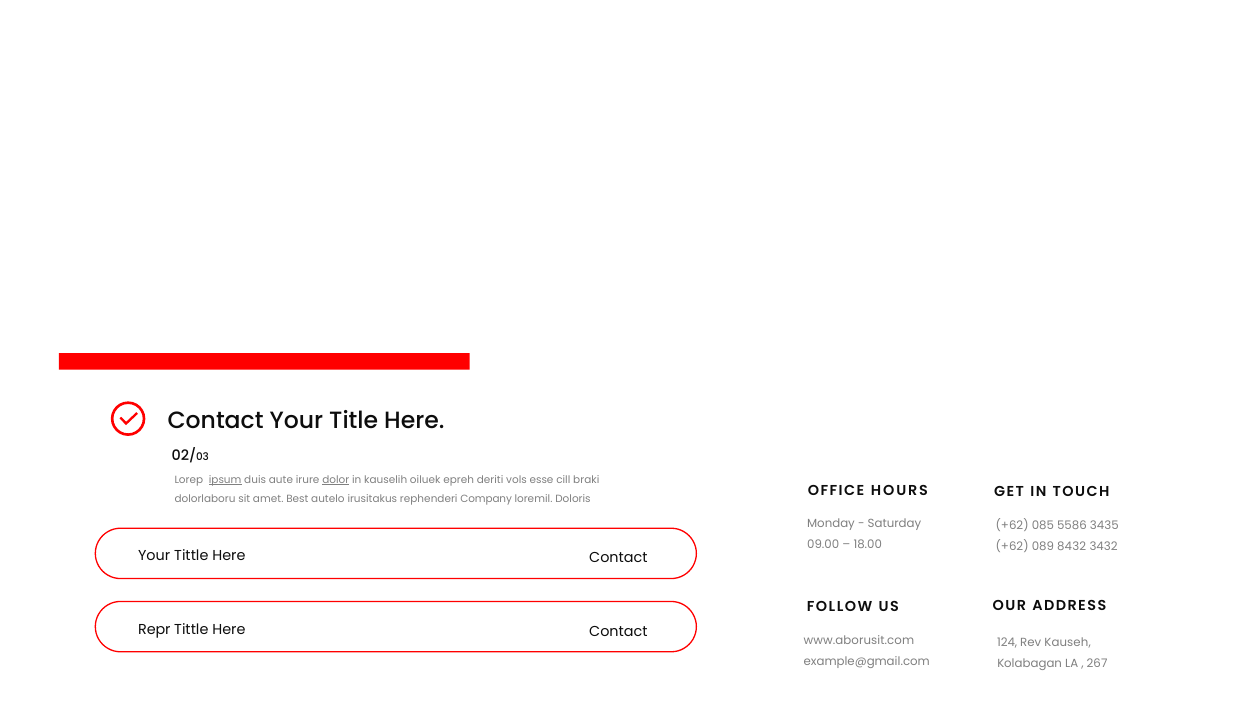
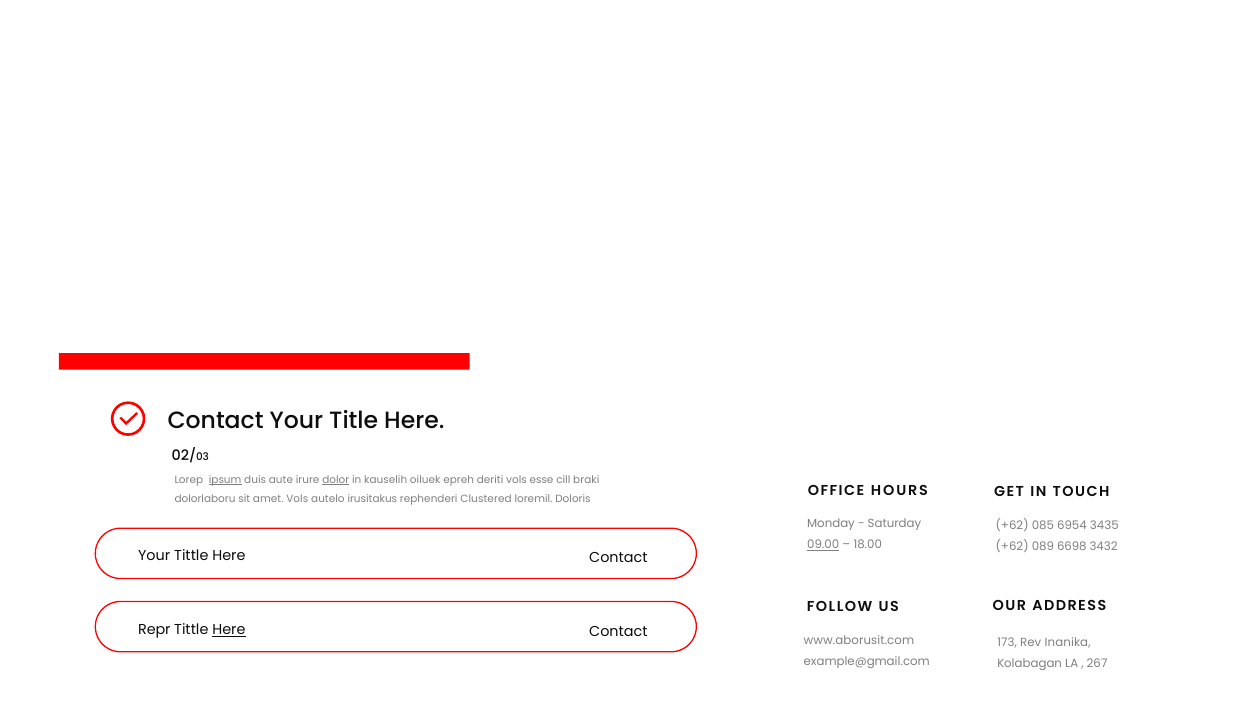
amet Best: Best -> Vols (297, 499)
Company: Company -> Clustered (486, 499)
5586: 5586 -> 6954 (1072, 525)
09.00 underline: none -> present (823, 545)
8432: 8432 -> 6698 (1072, 547)
Here underline: none -> present (229, 630)
124: 124 -> 173 (1007, 642)
Kauseh: Kauseh -> Inanika (1068, 642)
